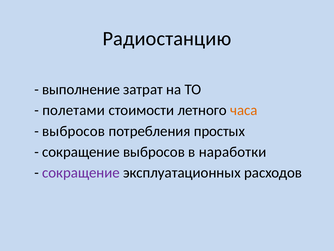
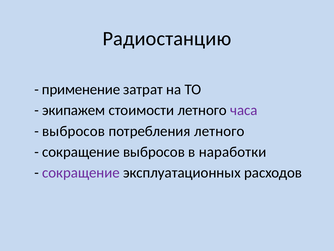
выполнение: выполнение -> применение (81, 89)
полетами: полетами -> экипажем (74, 110)
часа colour: orange -> purple (244, 110)
потребления простых: простых -> летного (219, 131)
